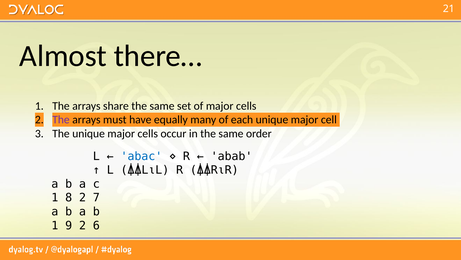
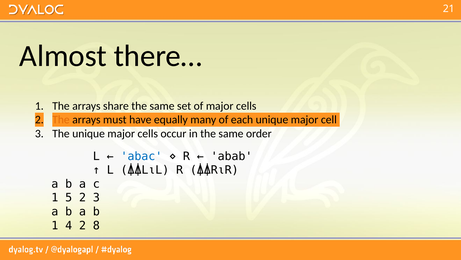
The colour: purple -> orange (61, 119)
8: 8 -> 5 (69, 197)
2 7: 7 -> 3 (96, 197)
9: 9 -> 4 (69, 225)
6: 6 -> 8 (96, 225)
